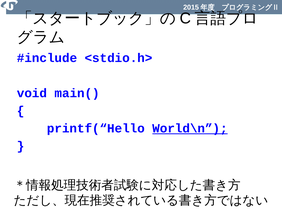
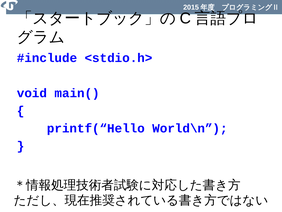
World\n underline: present -> none (190, 128)
